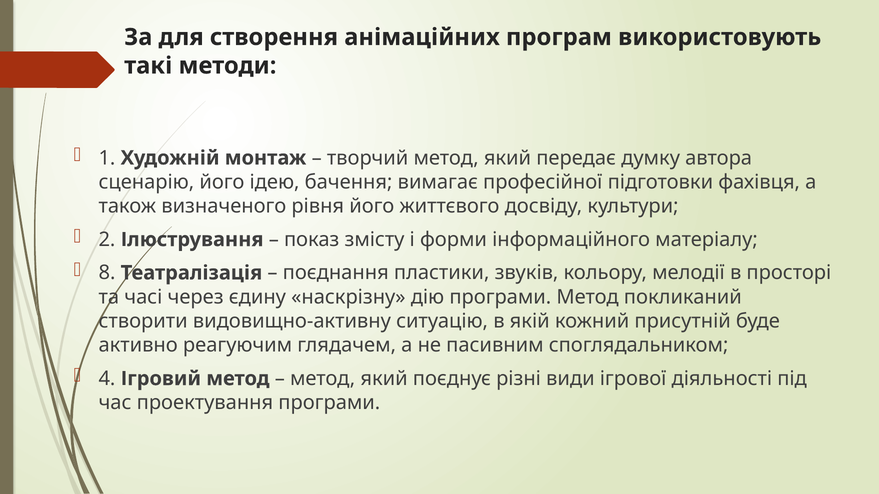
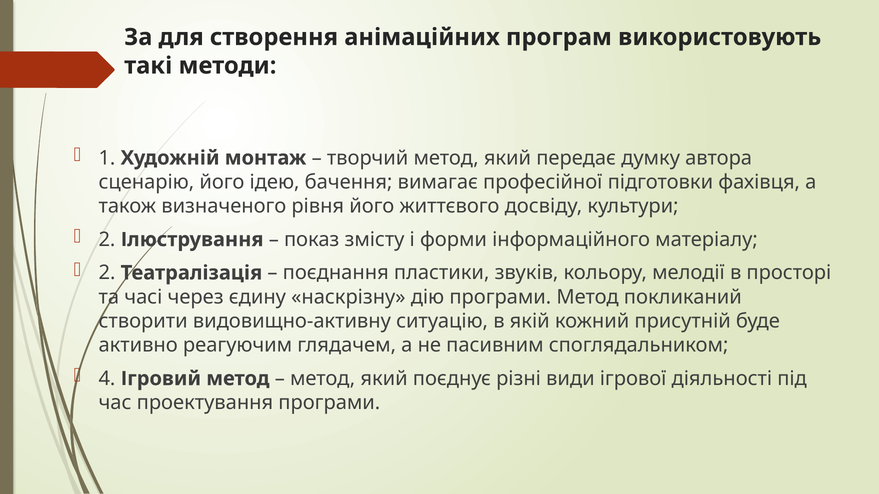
8: 8 -> 2 (107, 273)
